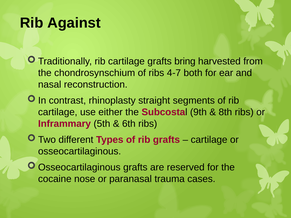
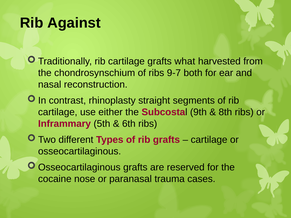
bring: bring -> what (185, 61)
4-7: 4-7 -> 9-7 (174, 73)
